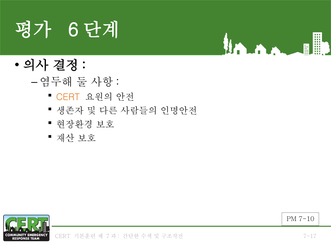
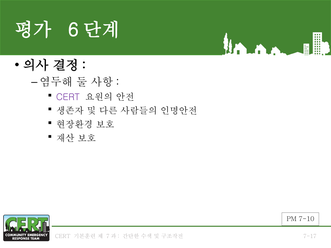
CERT colour: orange -> purple (68, 97)
